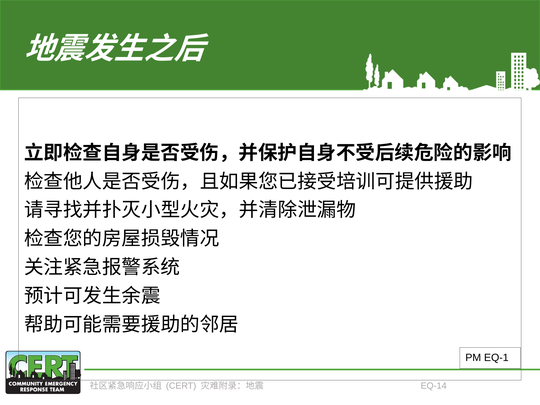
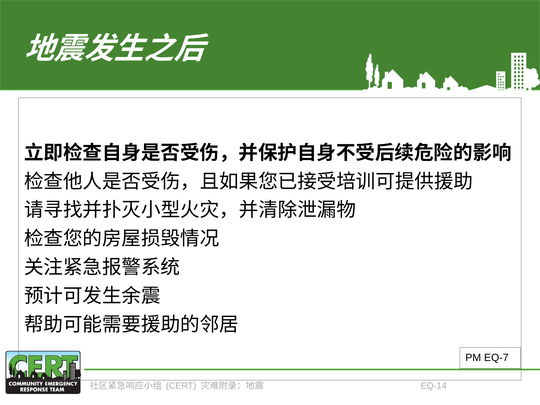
EQ-1: EQ-1 -> EQ-7 (496, 358)
